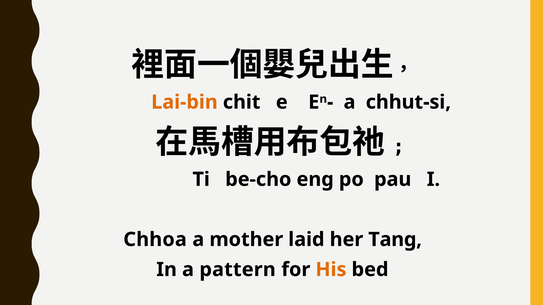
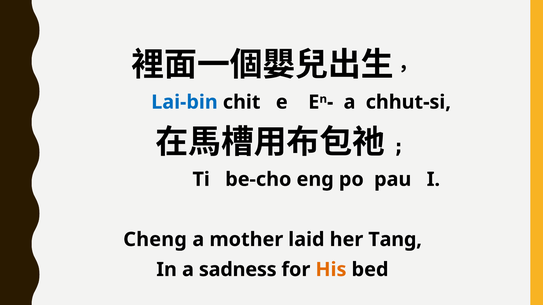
Lai-bin colour: orange -> blue (184, 102)
Chhoa: Chhoa -> Cheng (155, 240)
pattern: pattern -> sadness (238, 270)
